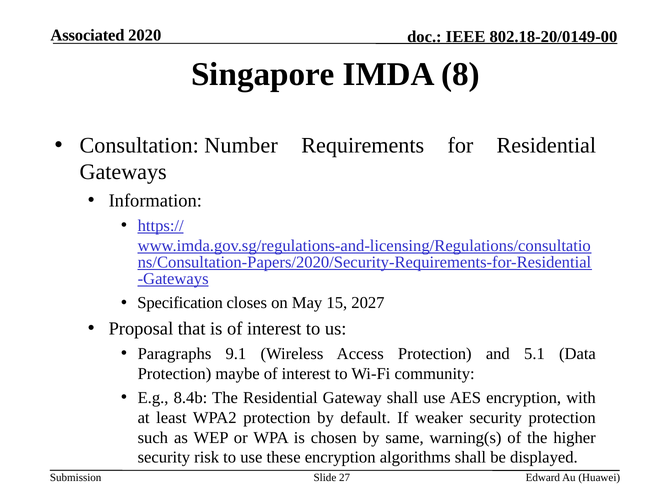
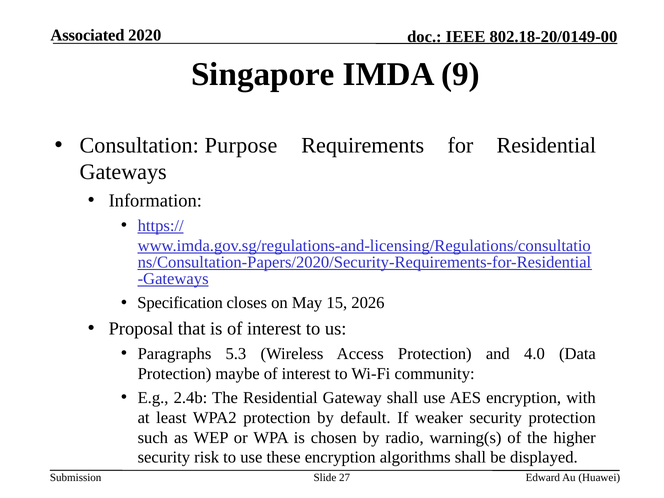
8: 8 -> 9 (461, 74)
Number: Number -> Purpose (241, 145)
2027: 2027 -> 2026 (368, 303)
9.1: 9.1 -> 5.3 (236, 354)
5.1: 5.1 -> 4.0 (534, 354)
8.4b: 8.4b -> 2.4b (190, 398)
same: same -> radio (405, 438)
